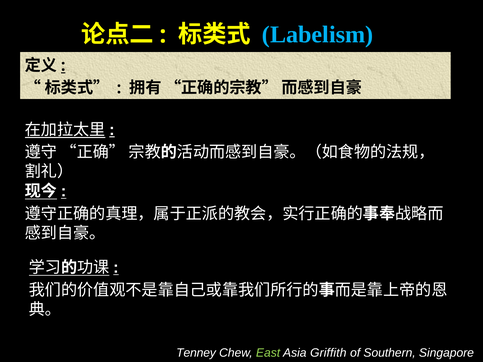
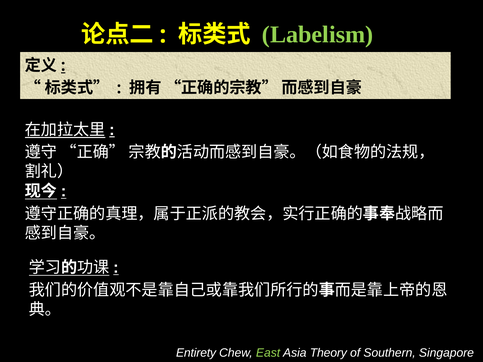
Labelism colour: light blue -> light green (318, 35)
Tenney: Tenney -> Entirety (196, 353)
Griffith: Griffith -> Theory (328, 353)
